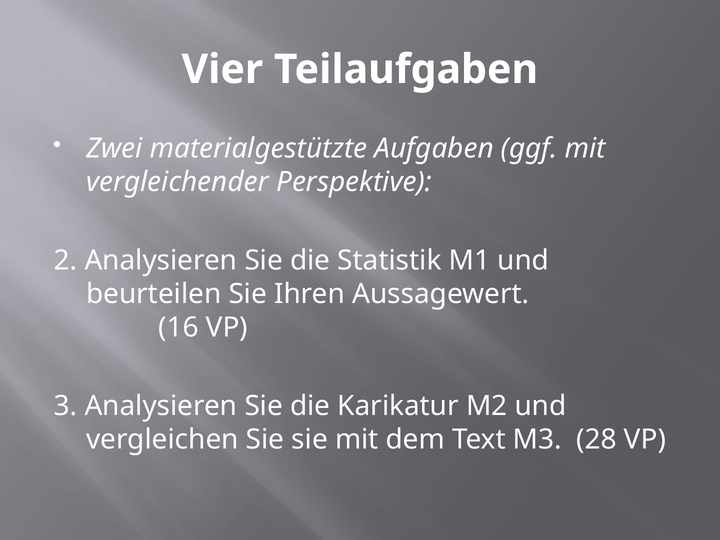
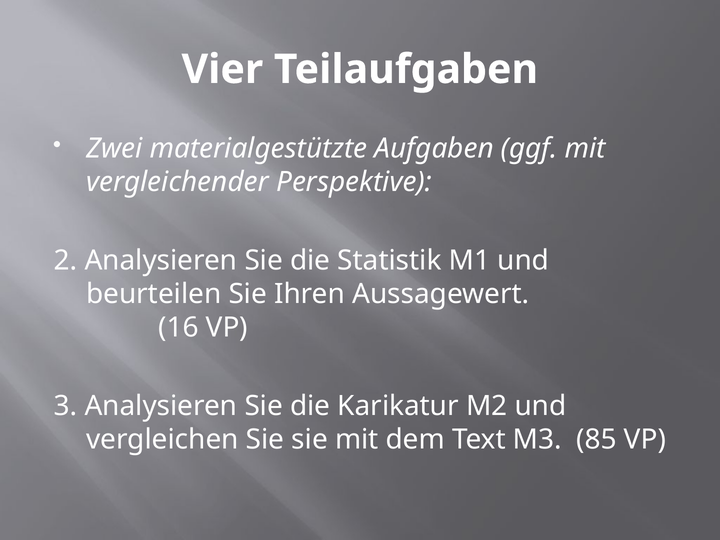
28: 28 -> 85 (597, 440)
